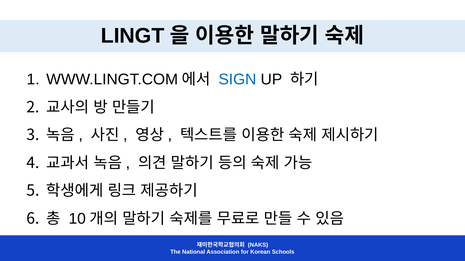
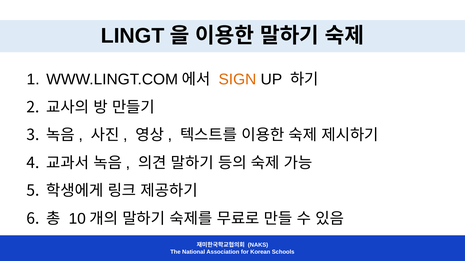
SIGN colour: blue -> orange (237, 80)
